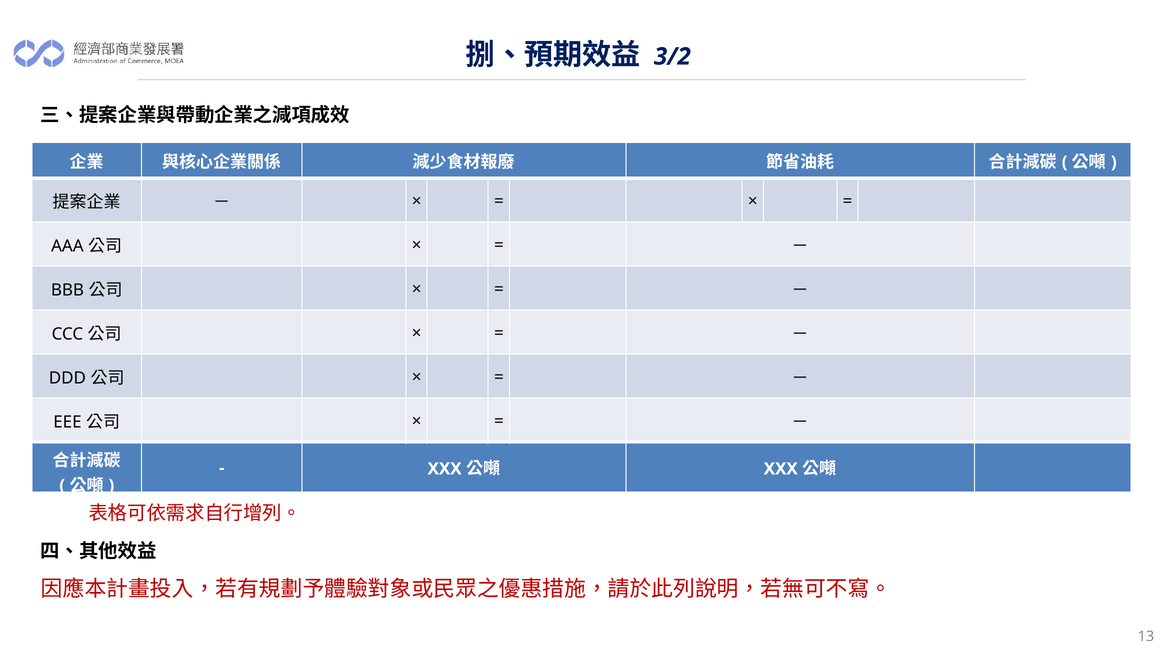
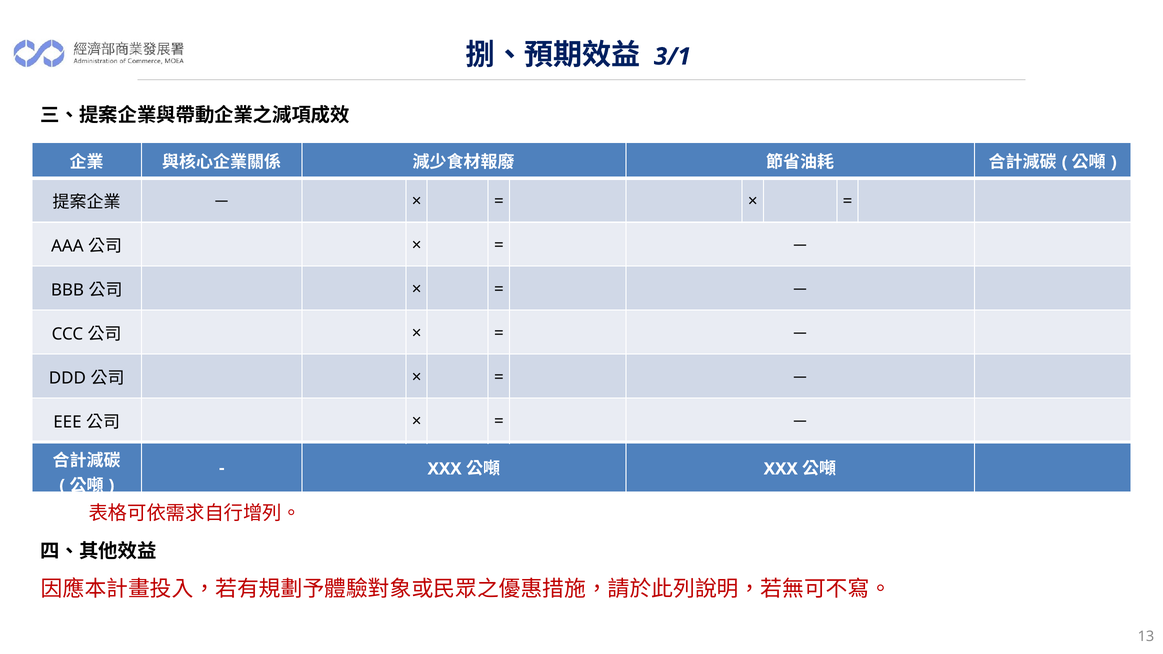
3/2: 3/2 -> 3/1 (672, 57)
